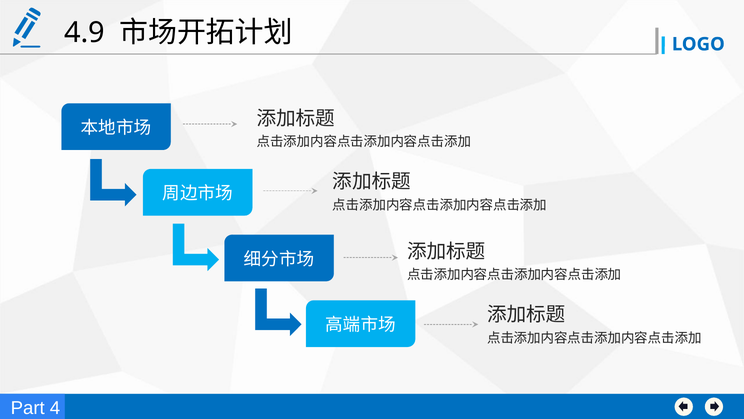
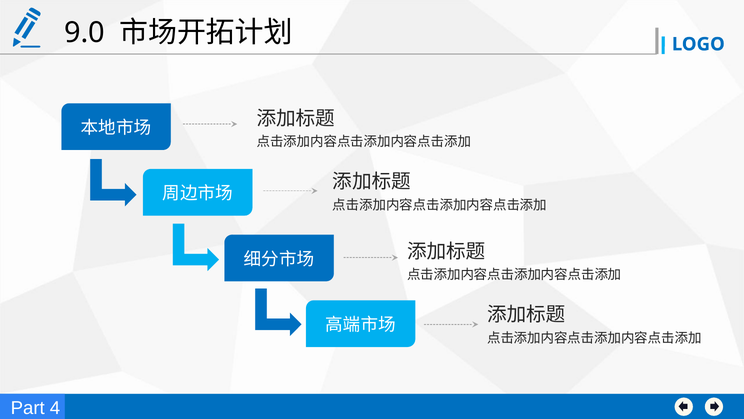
4.9: 4.9 -> 9.0 (84, 33)
